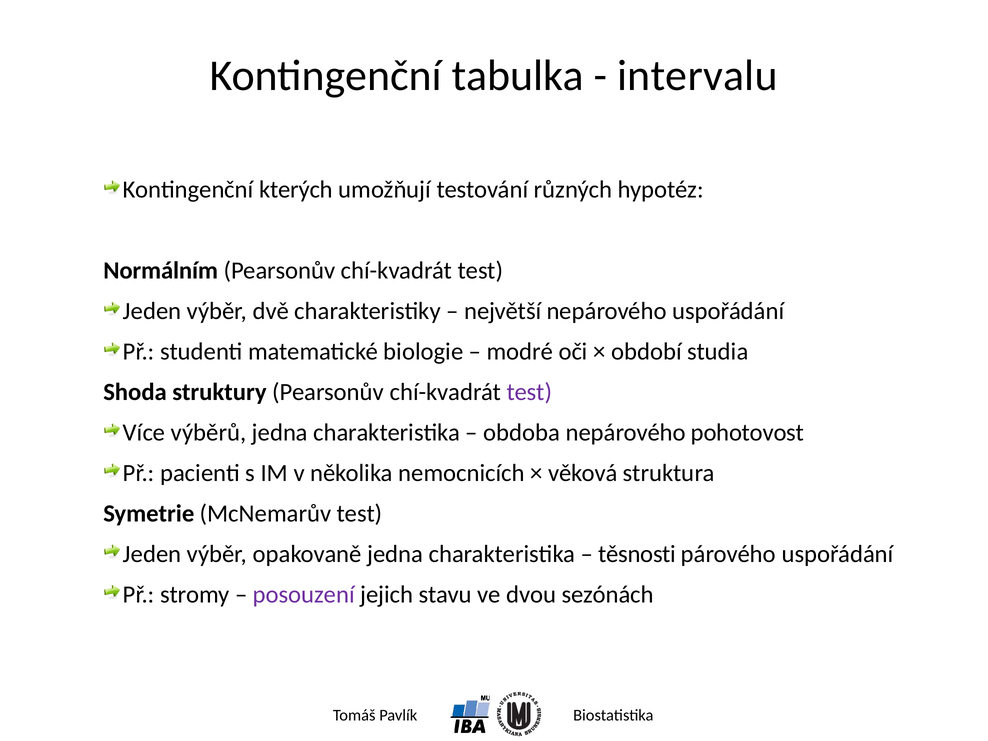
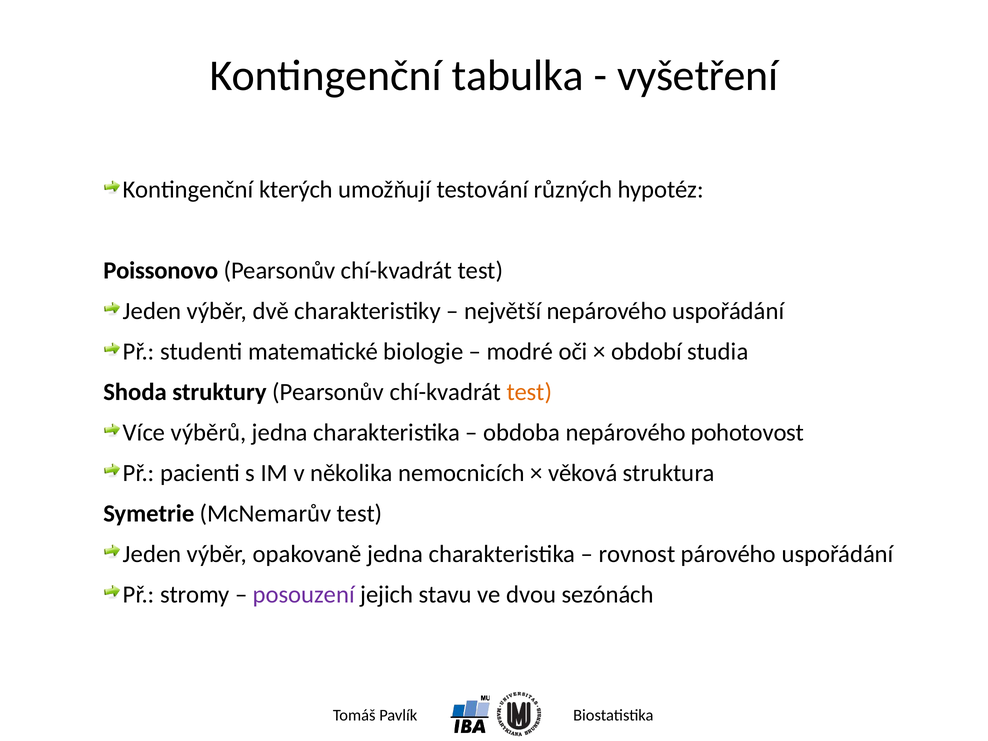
intervalu: intervalu -> vyšetření (698, 76)
Normálním: Normálním -> Poissonovo (161, 270)
test colour: purple -> orange (529, 392)
těsnosti: těsnosti -> rovnost (637, 554)
